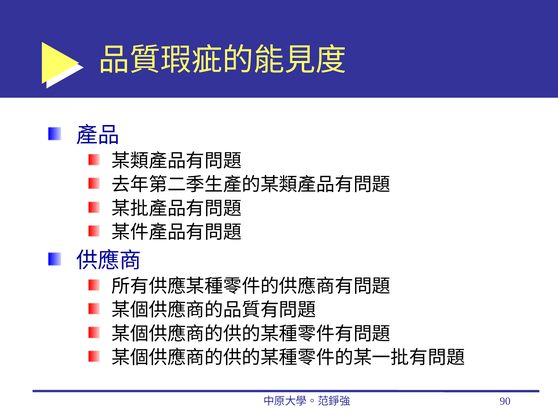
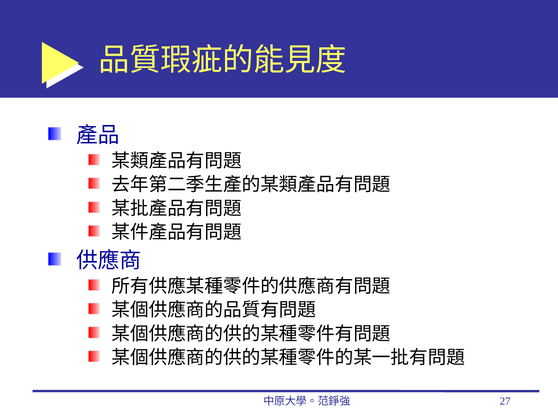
90: 90 -> 27 (505, 401)
